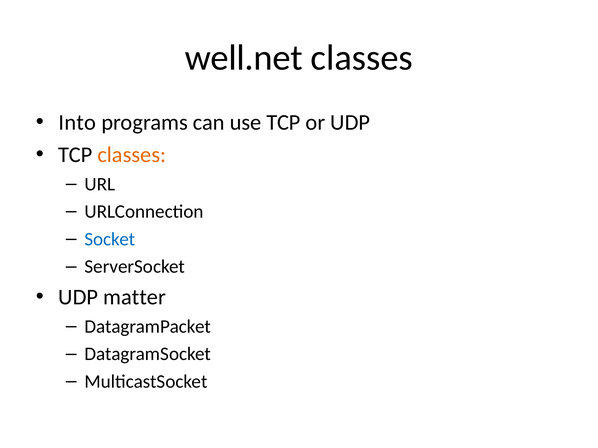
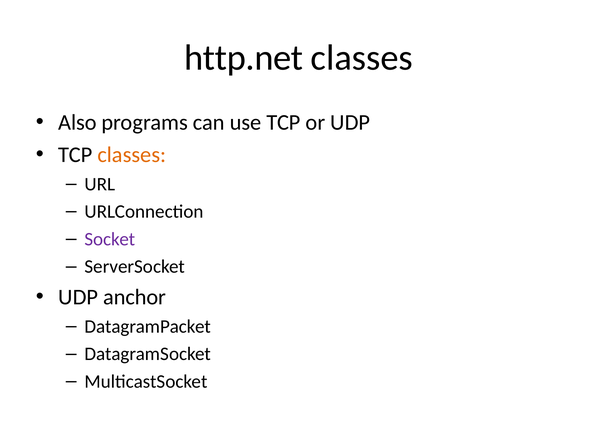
well.net: well.net -> http.net (244, 58)
Into: Into -> Also (77, 123)
Socket colour: blue -> purple (110, 239)
matter: matter -> anchor (135, 297)
